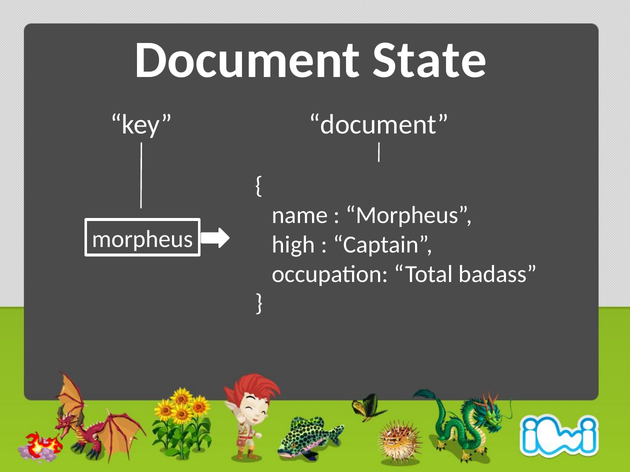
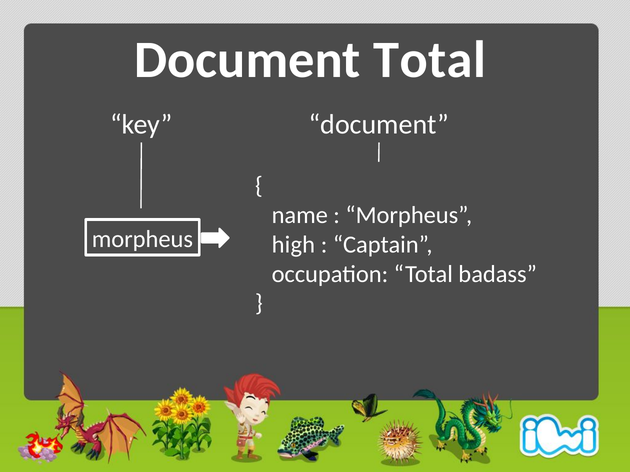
Document State: State -> Total (430, 60)
